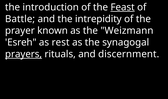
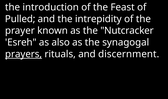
Feast underline: present -> none (123, 7)
Battle: Battle -> Pulled (20, 19)
Weizmann: Weizmann -> Nutcracker (127, 30)
rest: rest -> also (61, 42)
